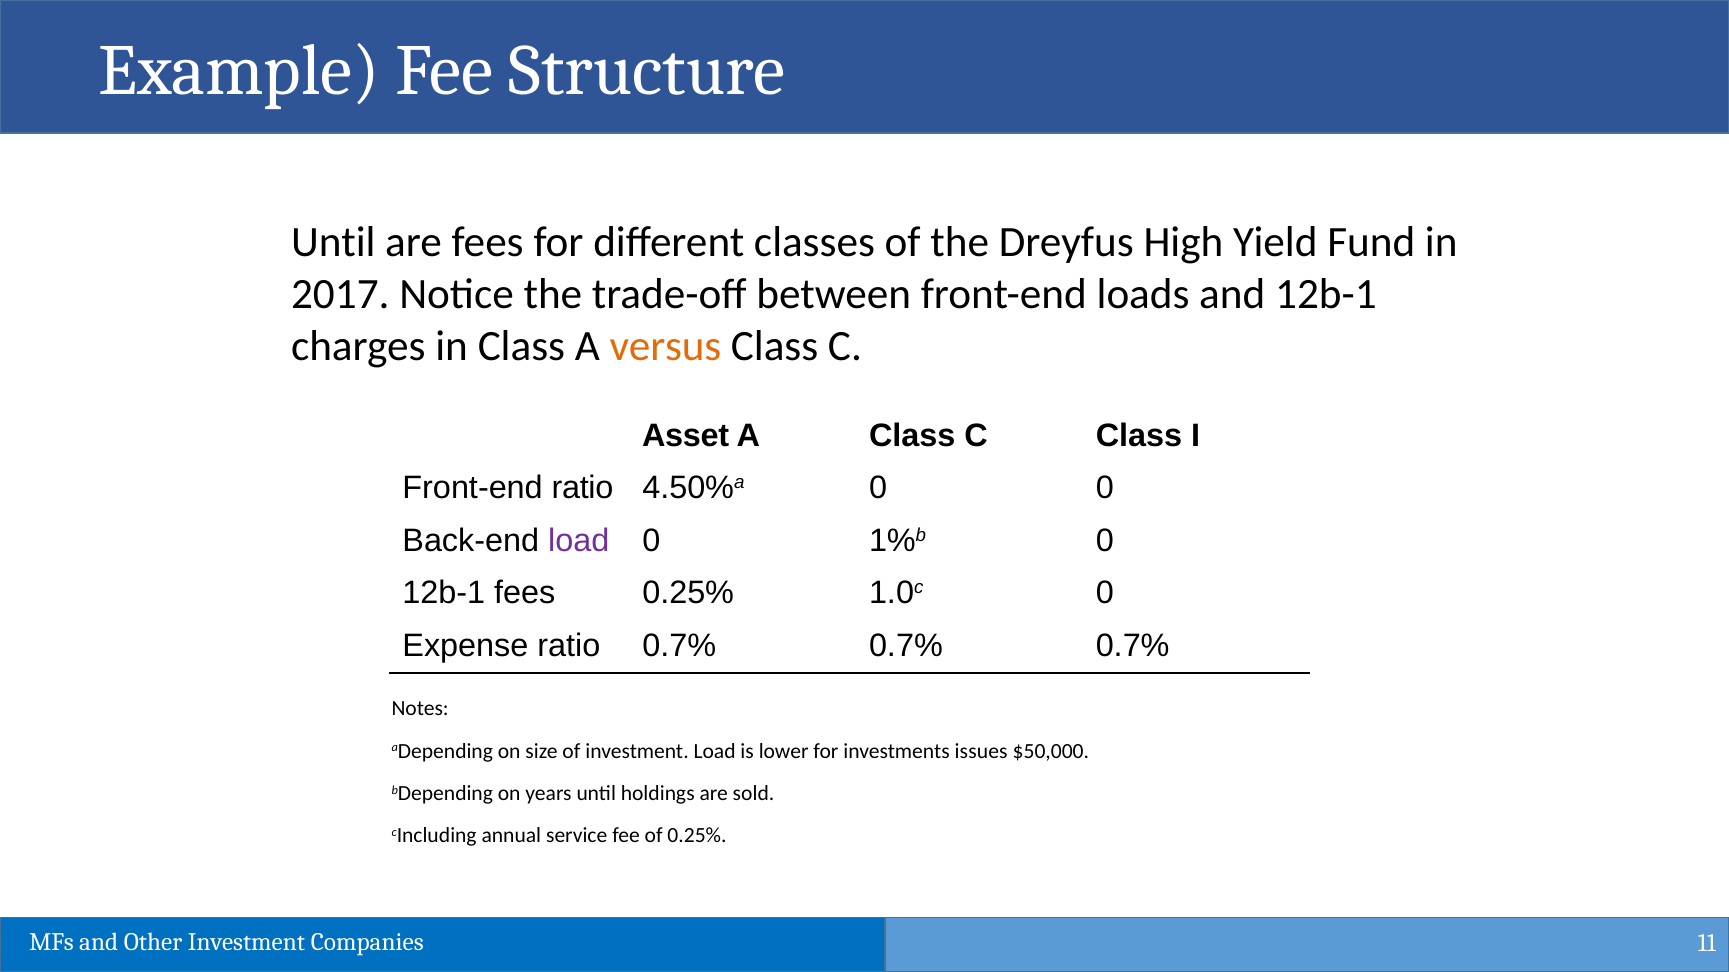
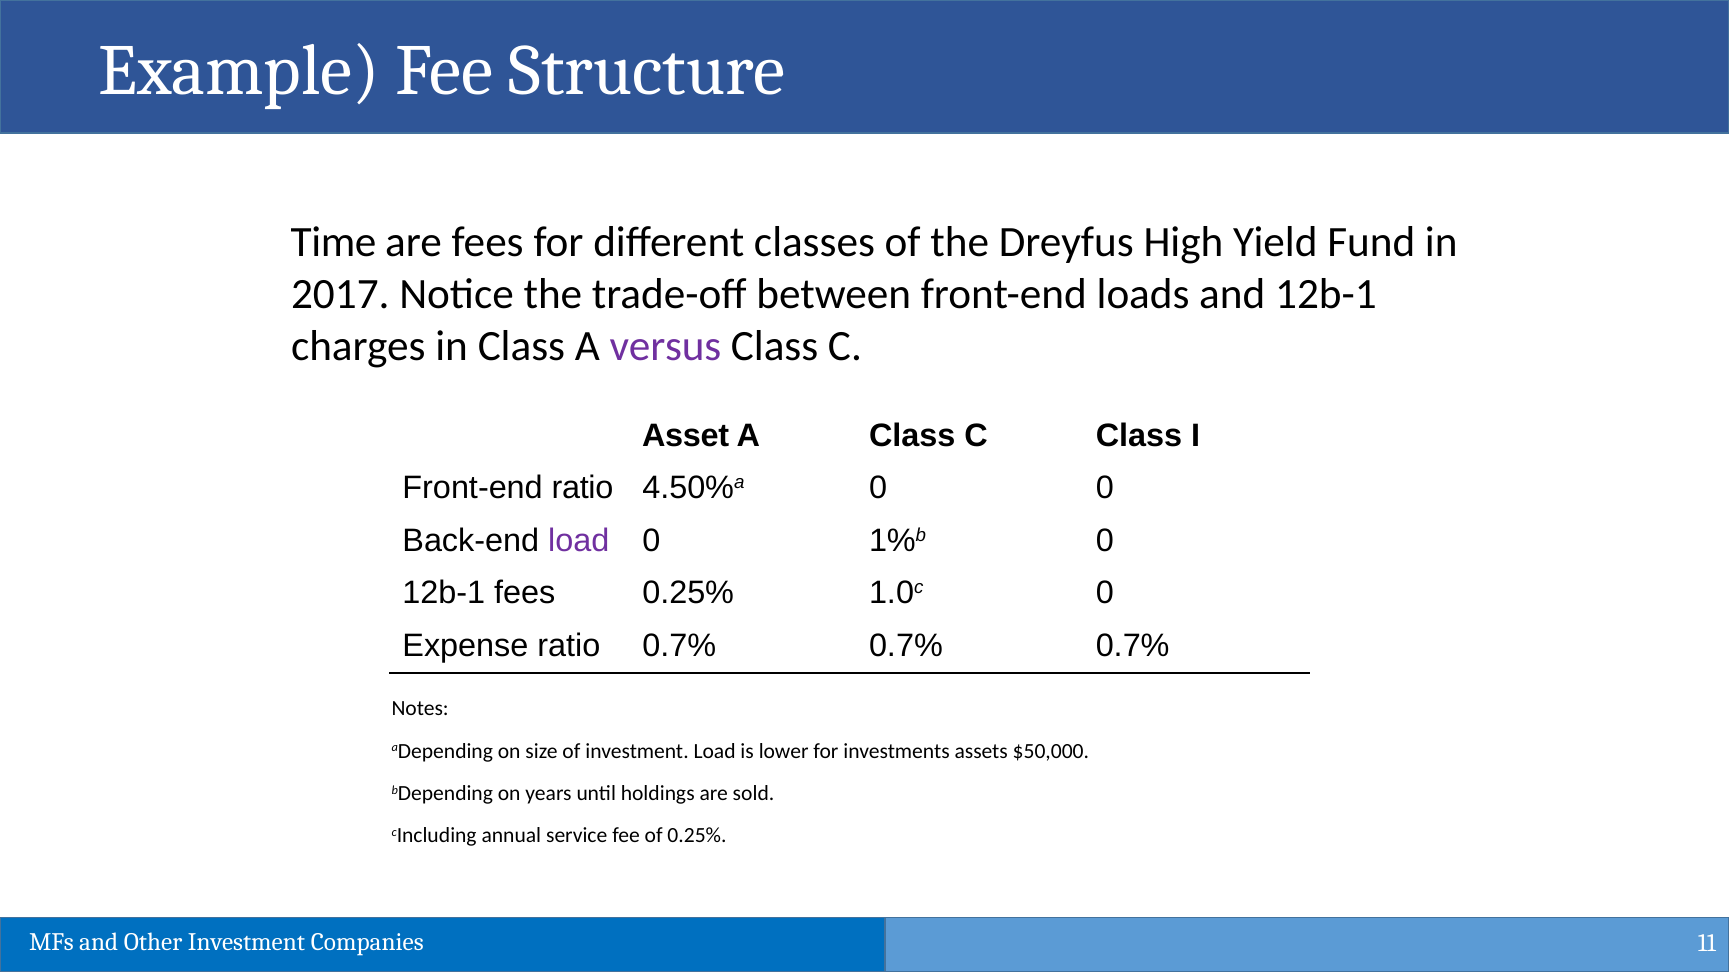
Until: Until -> Time (333, 243)
versus colour: orange -> purple (665, 346)
issues: issues -> assets (981, 752)
